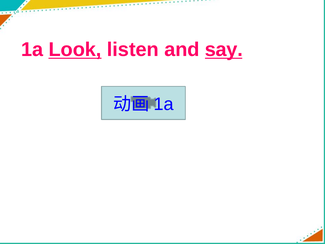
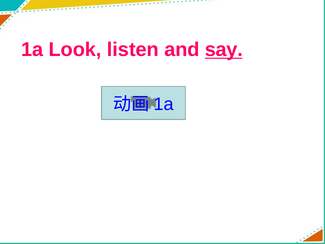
Look underline: present -> none (75, 50)
